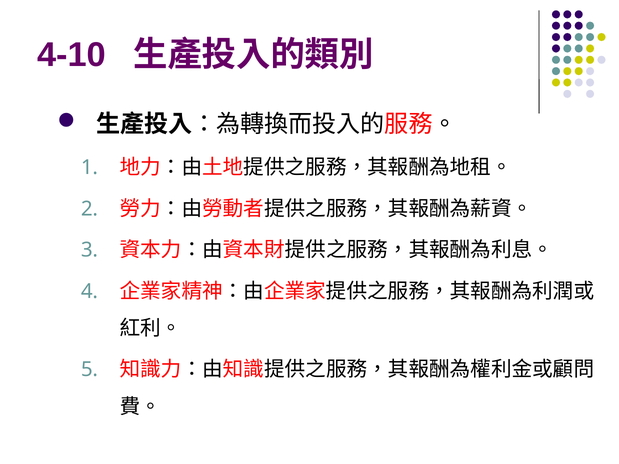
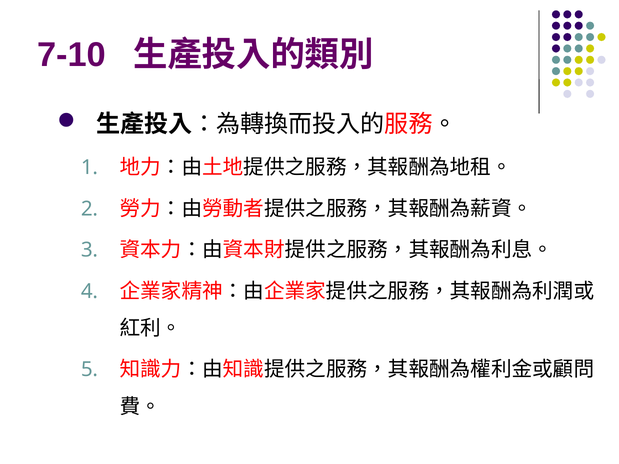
4-10: 4-10 -> 7-10 (72, 55)
